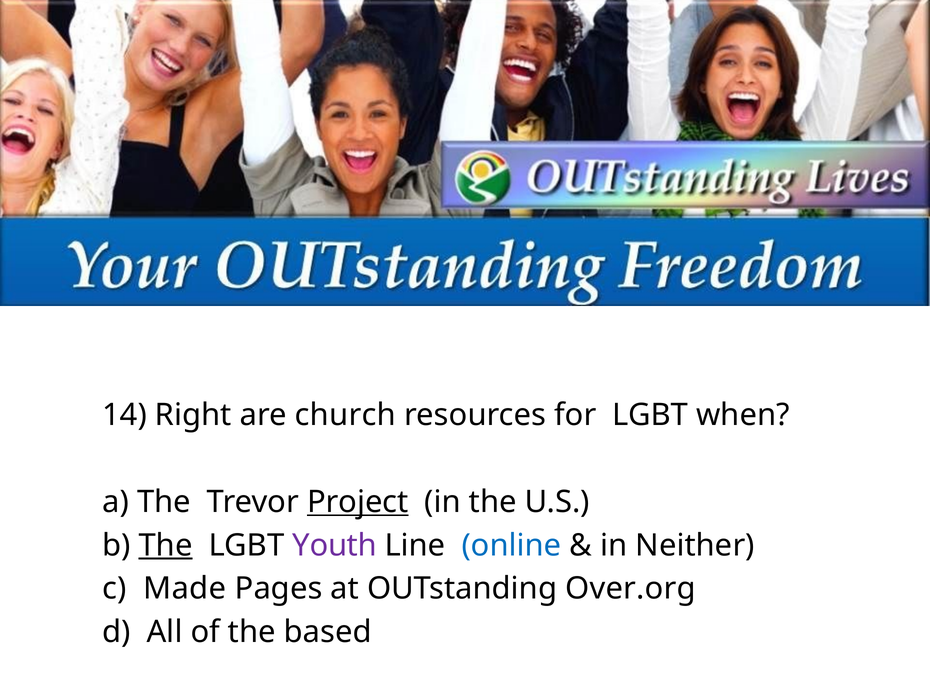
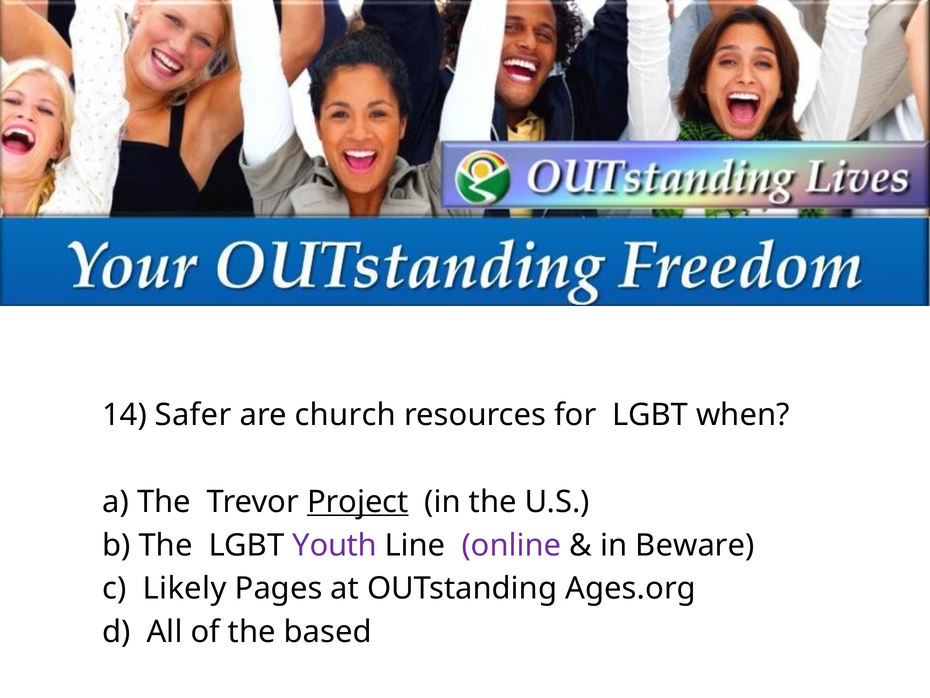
Right: Right -> Safer (193, 415)
The underline: present -> none (166, 545)
online colour: blue -> purple (511, 545)
Neither: Neither -> Beware (695, 545)
Made: Made -> Likely (185, 588)
Over.org: Over.org -> Ages.org (631, 588)
